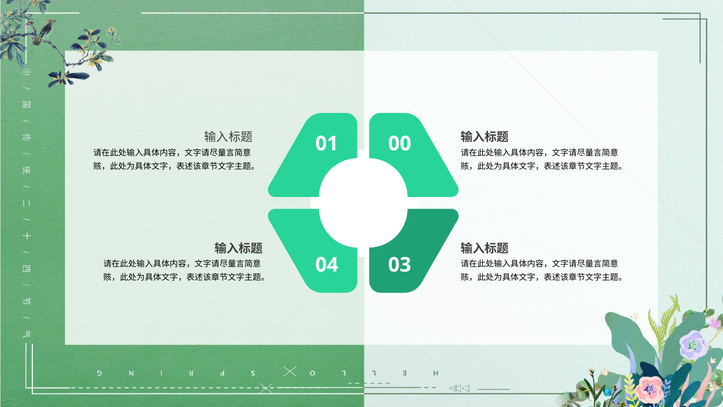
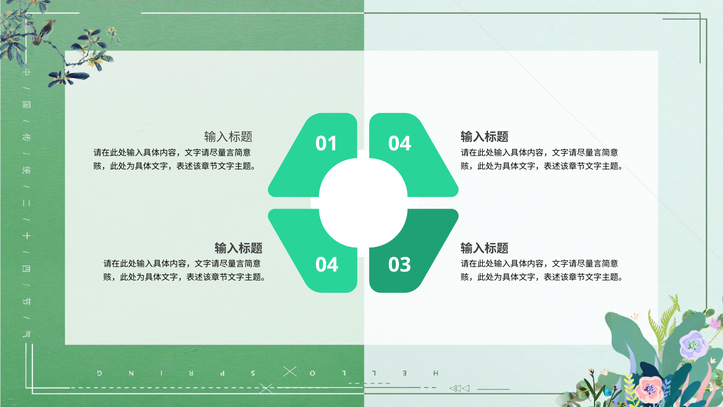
01 00: 00 -> 04 (400, 144)
